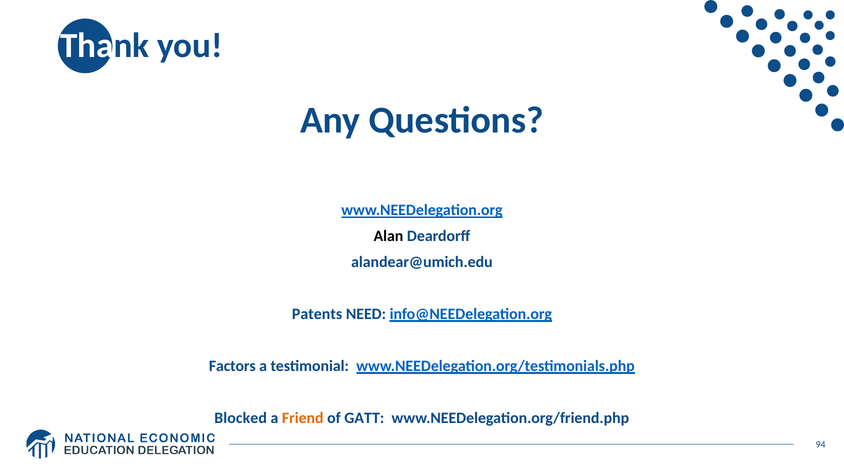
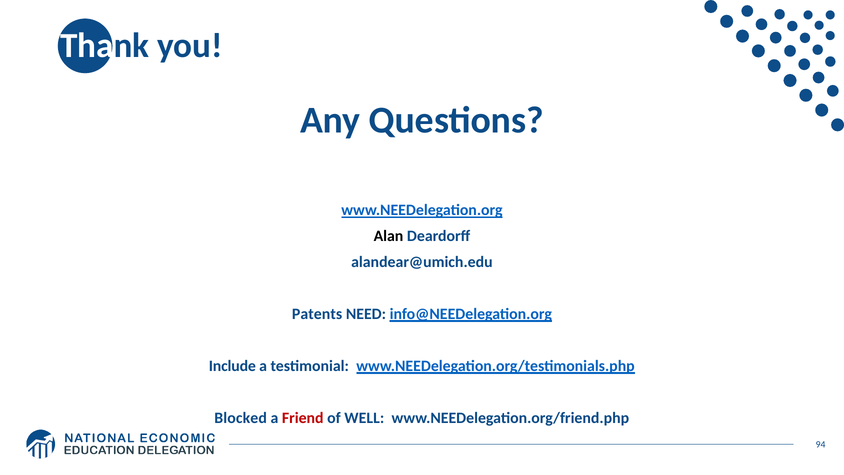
Factors: Factors -> Include (232, 366)
Friend colour: orange -> red (303, 418)
GATT: GATT -> WELL (364, 418)
